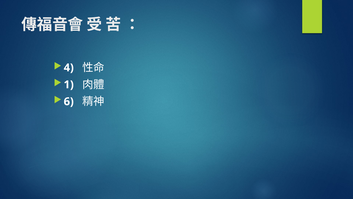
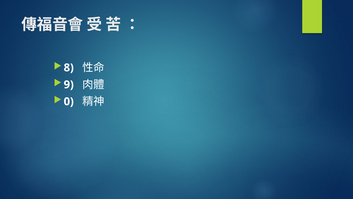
4: 4 -> 8 (69, 68)
1: 1 -> 9 (69, 84)
6: 6 -> 0 (69, 101)
